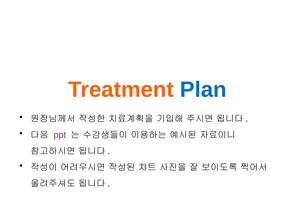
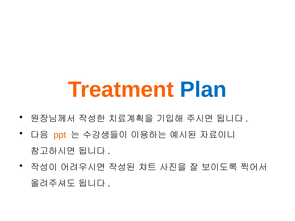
ppt colour: purple -> orange (60, 135)
